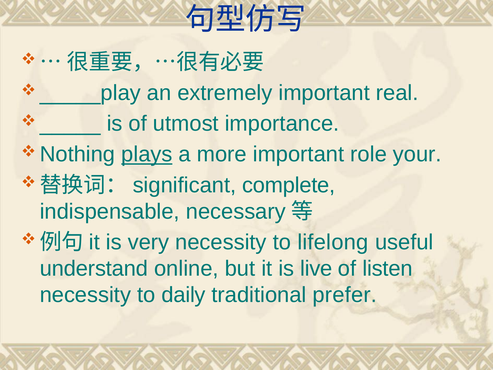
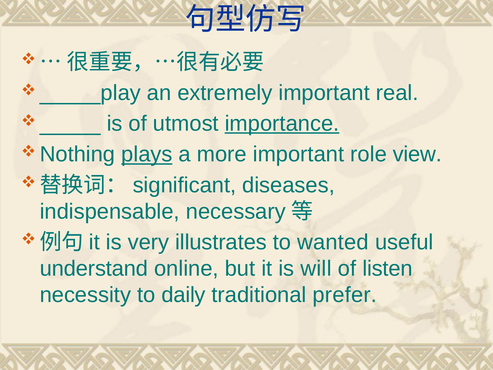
importance underline: none -> present (282, 124)
your: your -> view (417, 154)
complete: complete -> diseases (289, 185)
very necessity: necessity -> illustrates (221, 242)
lifelong: lifelong -> wanted (333, 242)
live: live -> will (316, 268)
